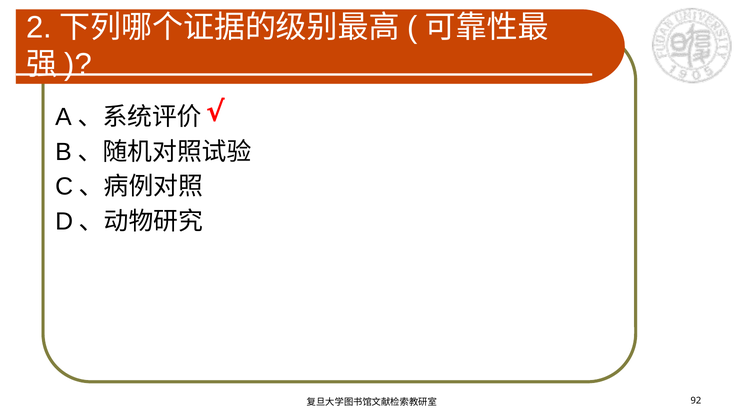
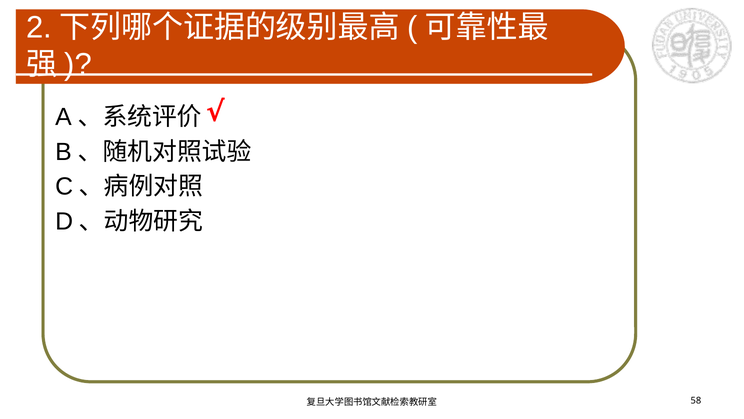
92: 92 -> 58 (696, 400)
